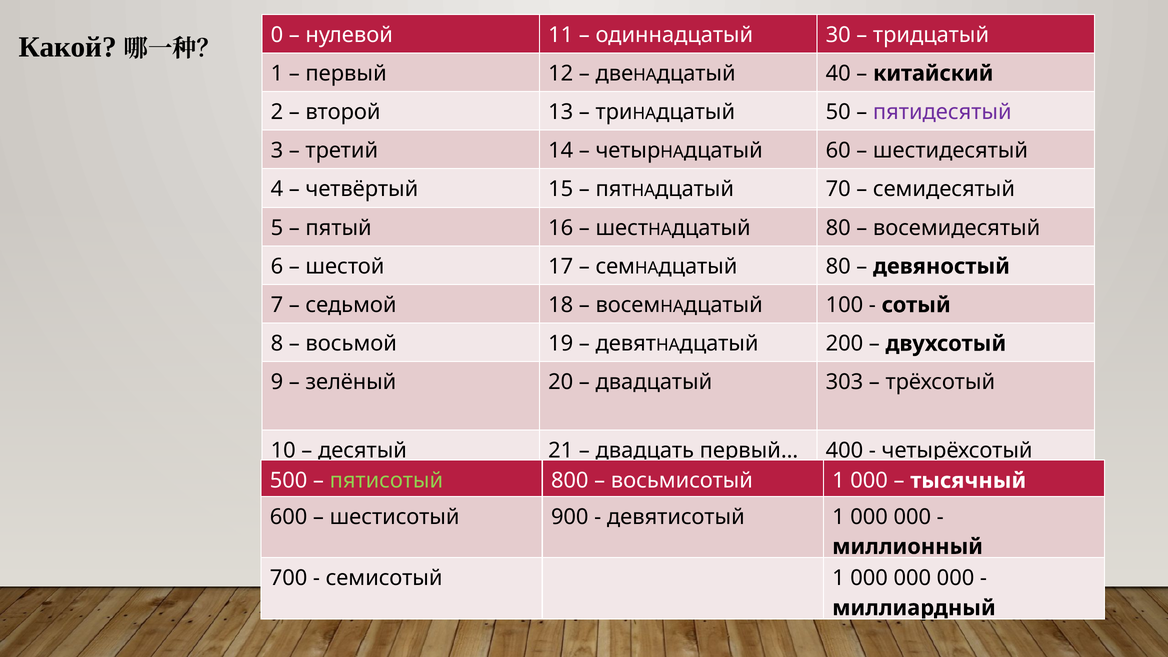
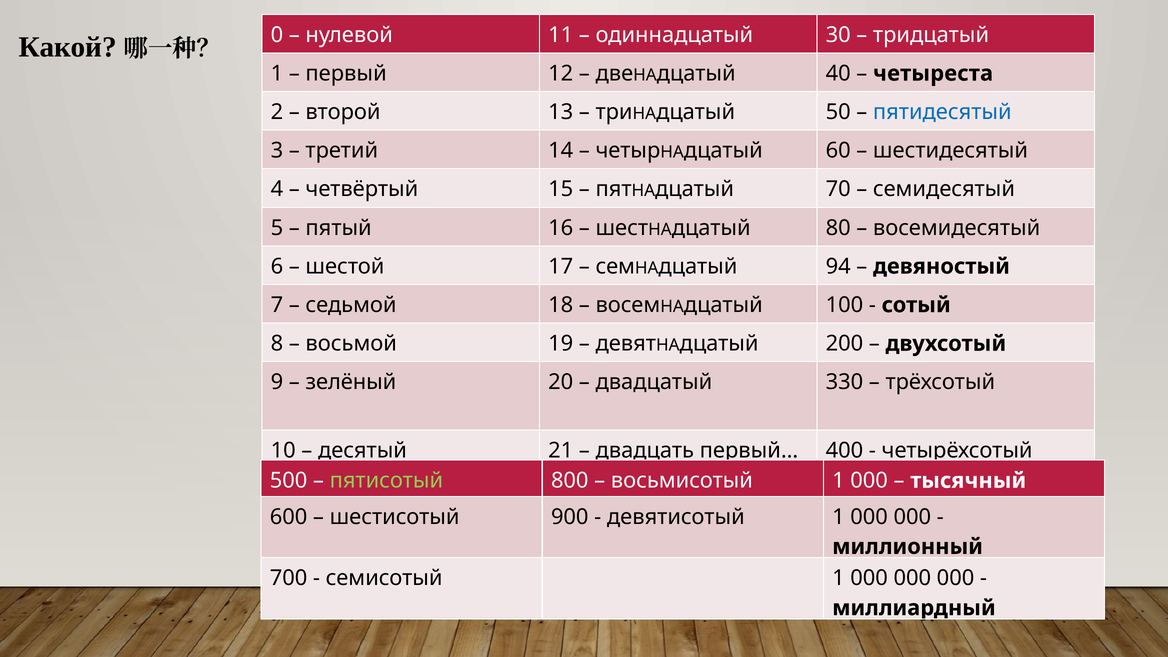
китайский: китайский -> четыреста (933, 73)
пятидесятый colour: purple -> blue (942, 112)
80: 80 -> 94 (838, 266)
303: 303 -> 330 (844, 382)
